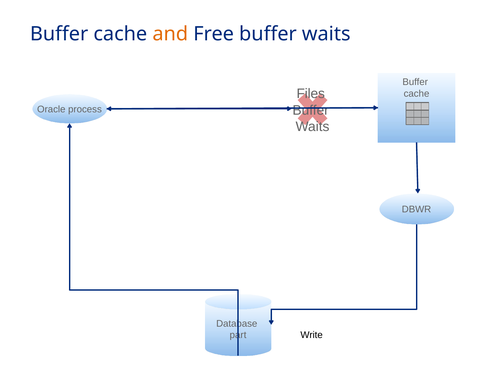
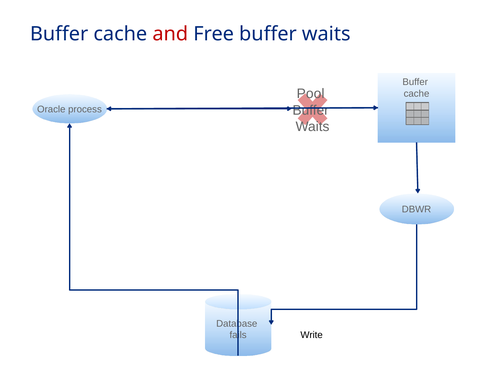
and colour: orange -> red (170, 34)
Files: Files -> Pool (311, 94)
part: part -> fails (238, 335)
